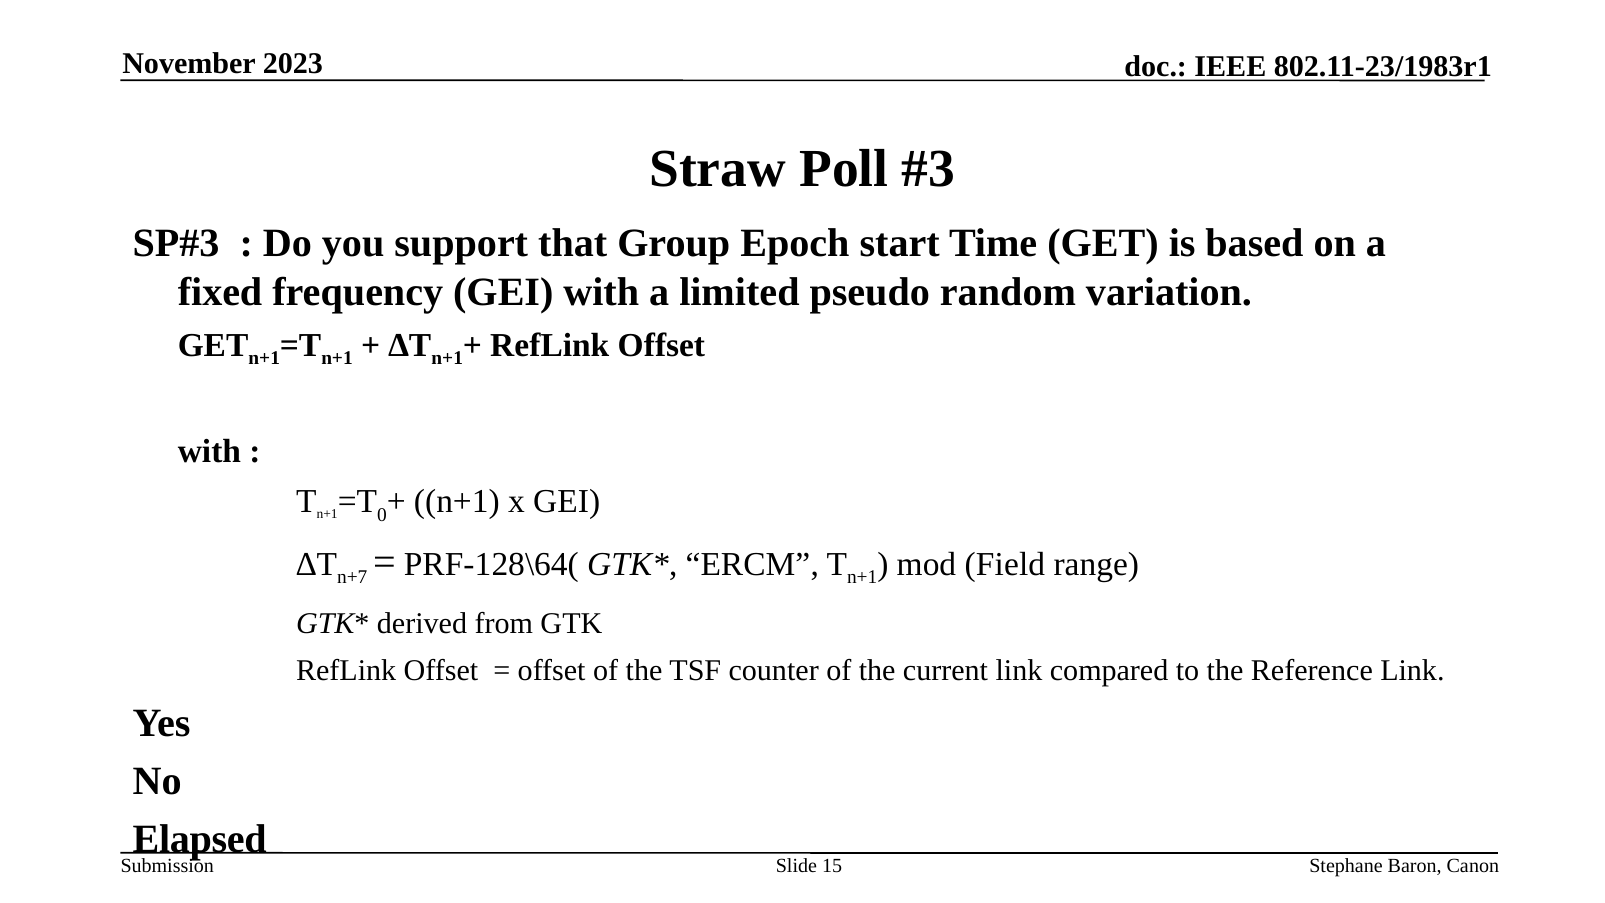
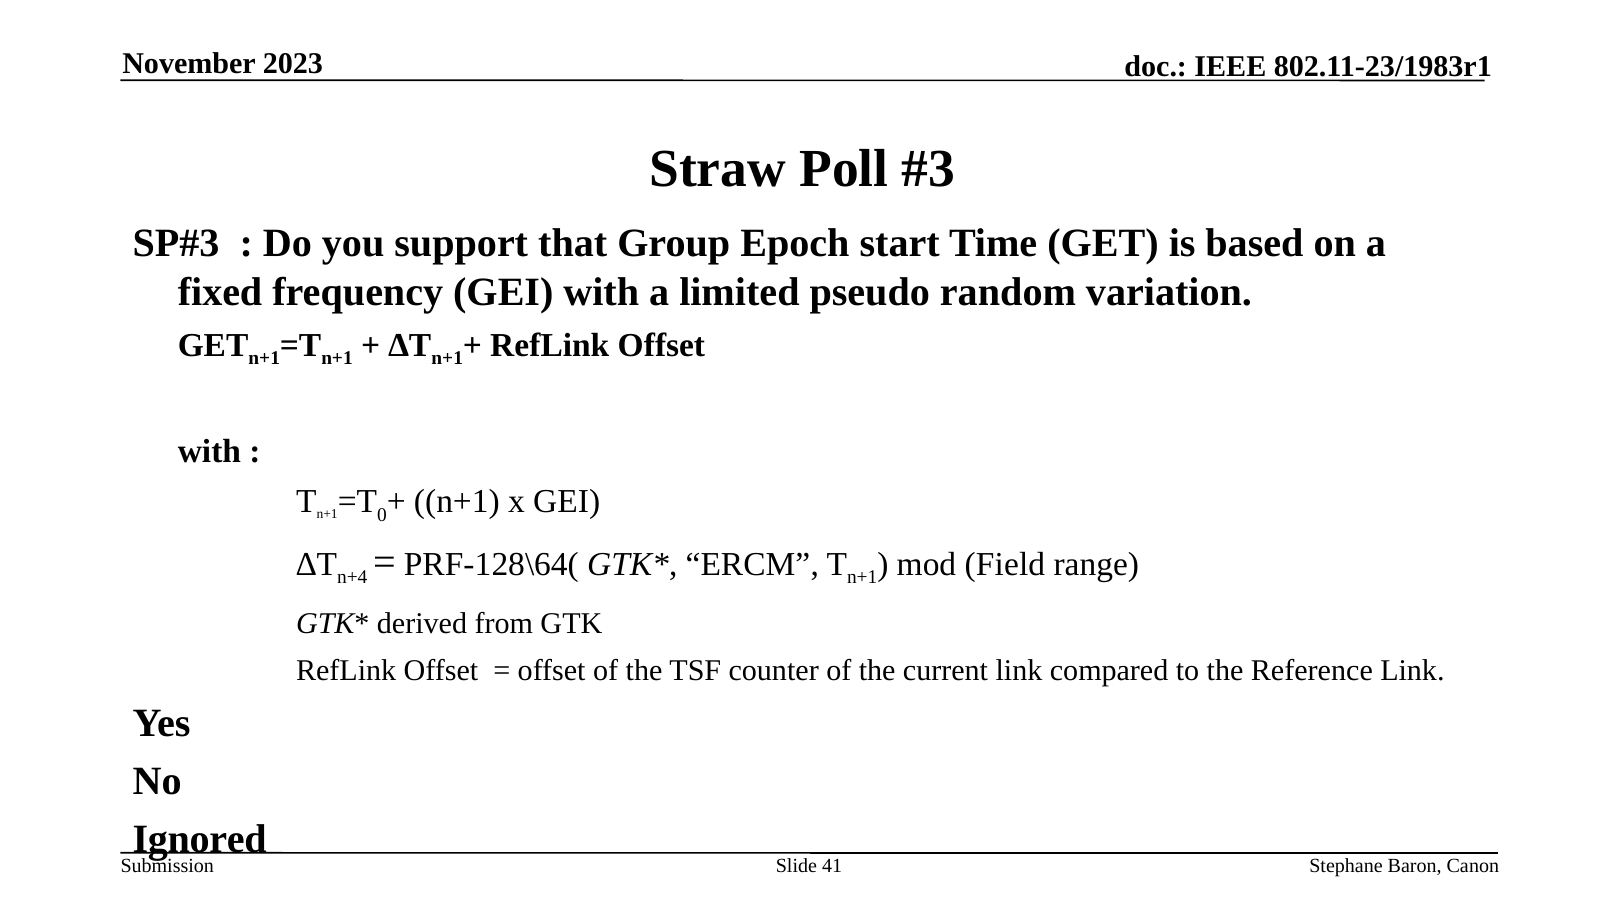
n+7: n+7 -> n+4 (352, 577)
Elapsed: Elapsed -> Ignored (200, 839)
15: 15 -> 41 (832, 866)
